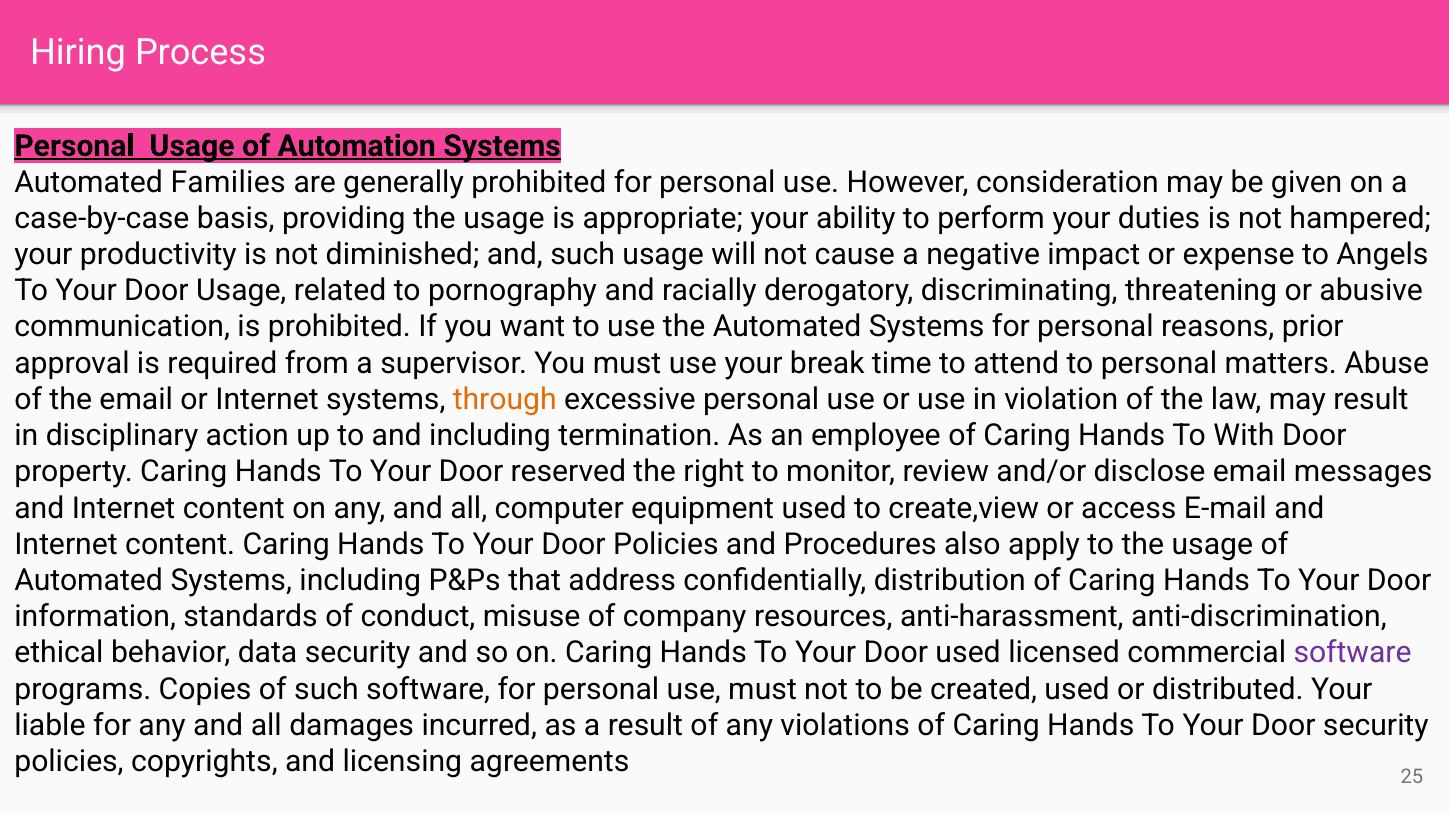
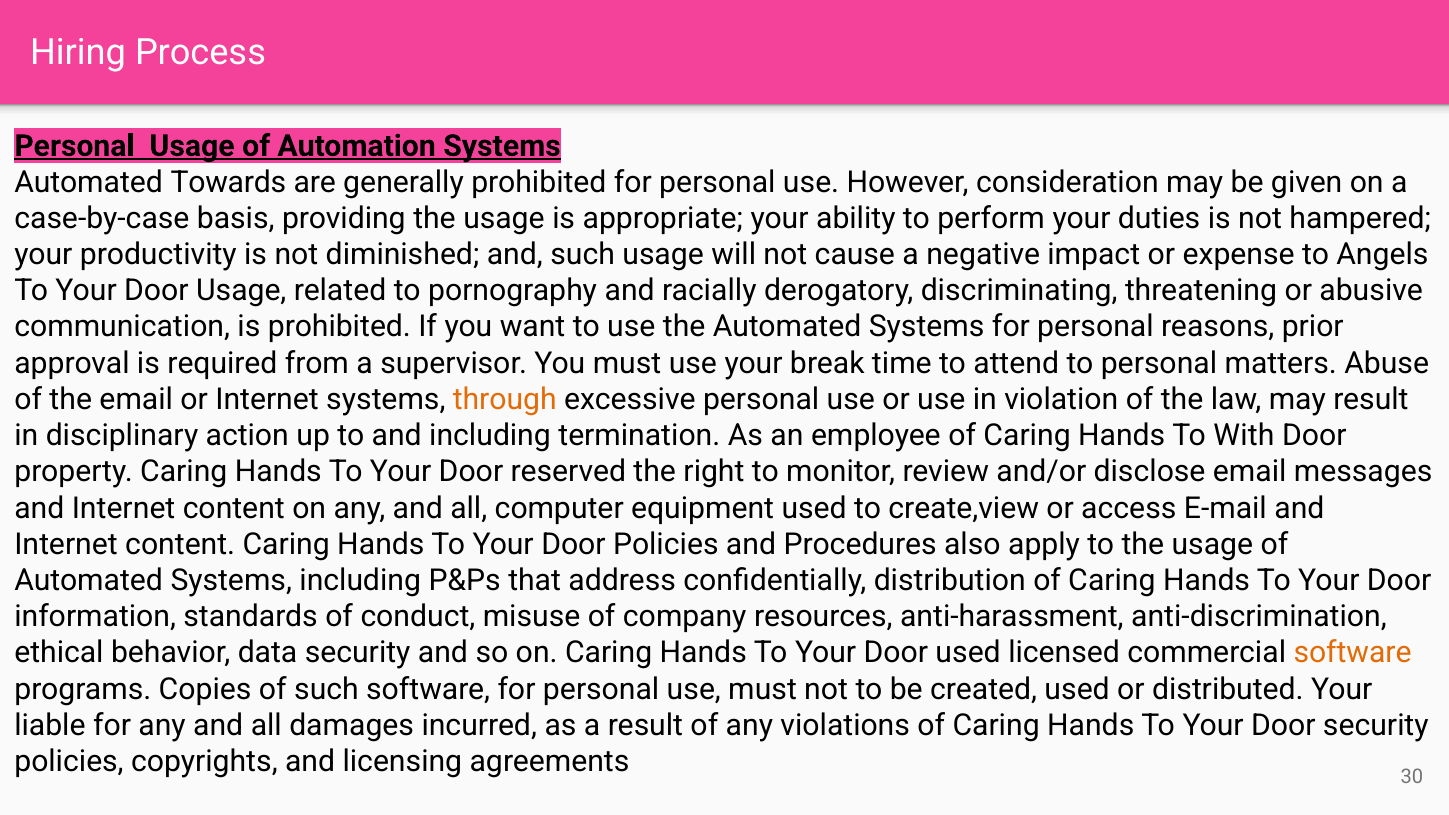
Families: Families -> Towards (228, 182)
software colour: purple -> orange (1353, 653)
25: 25 -> 30 (1412, 777)
